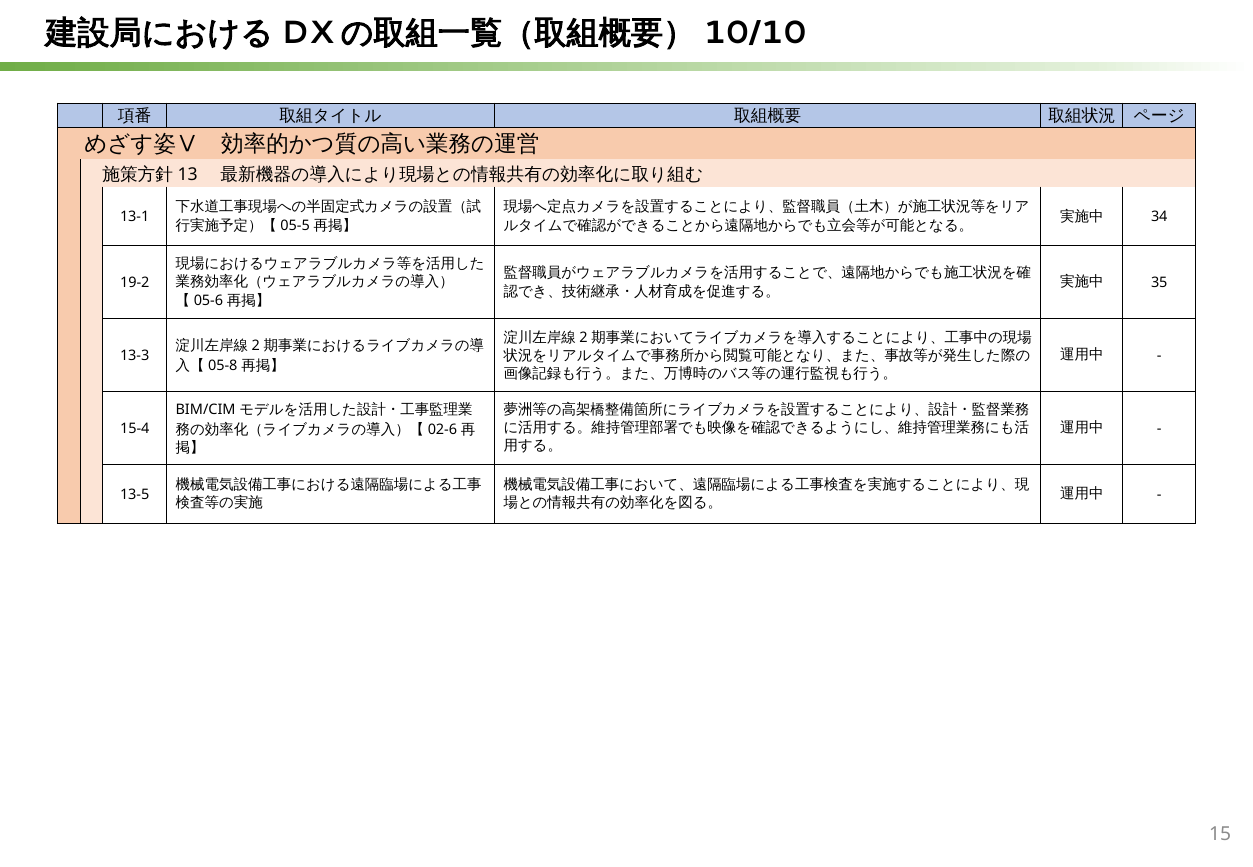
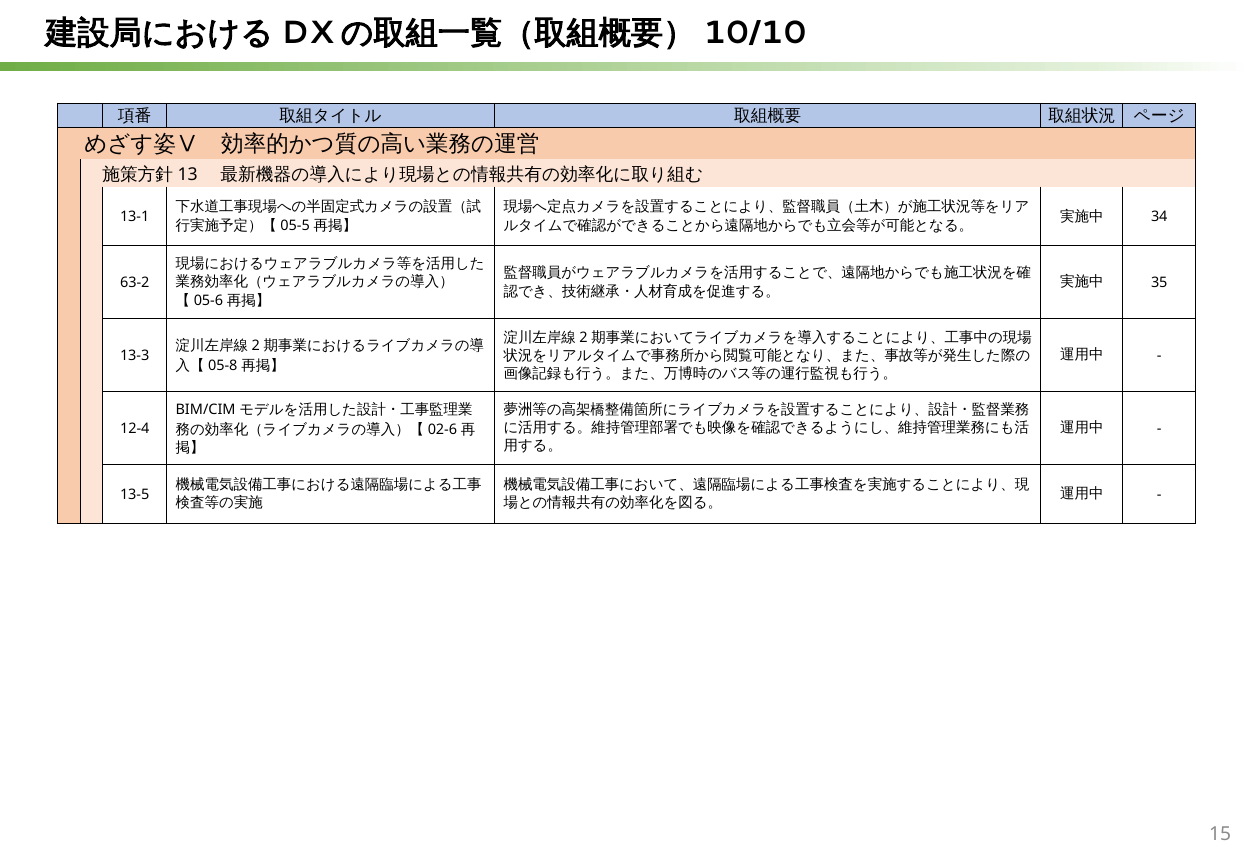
19-2: 19-2 -> 63-2 (135, 283)
15-4: 15-4 -> 12-4 (135, 429)
